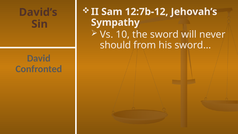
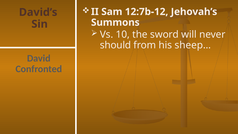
Sympathy: Sympathy -> Summons (115, 22)
sword…: sword… -> sheep… (193, 45)
